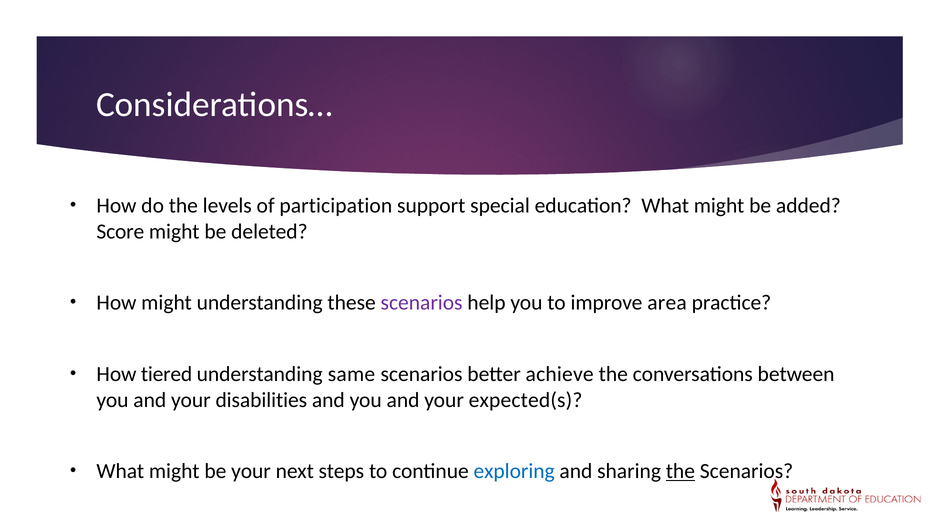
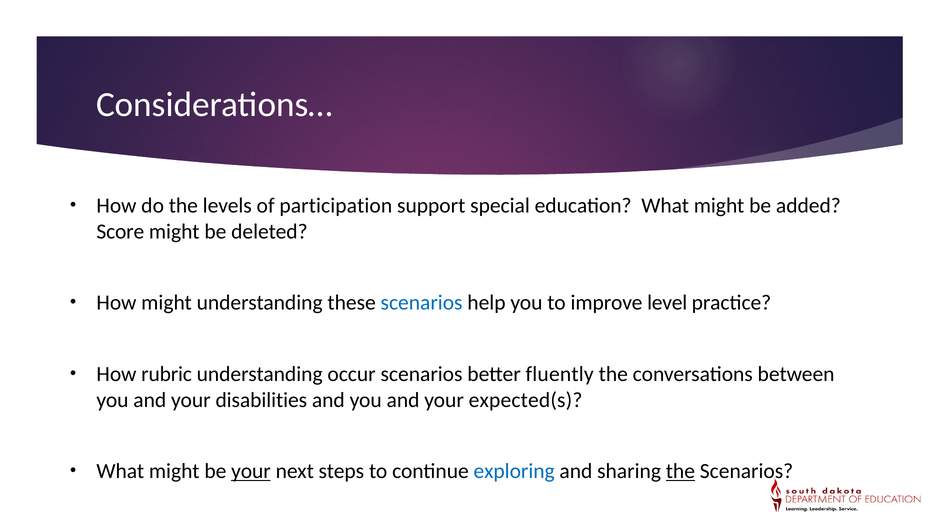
scenarios colour: purple -> blue (422, 303)
area: area -> level (667, 303)
tiered: tiered -> rubric (167, 374)
same: same -> occur (352, 374)
achieve: achieve -> fluently (560, 374)
your underline: none -> present (251, 471)
